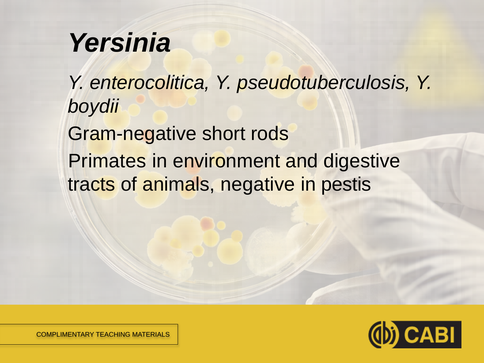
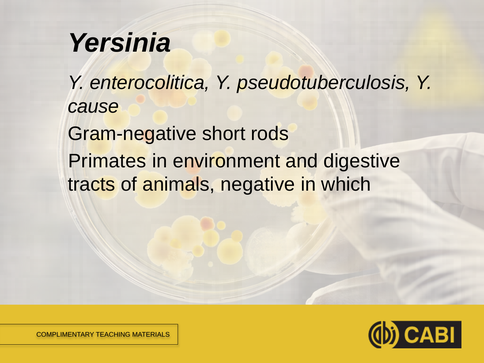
boydii: boydii -> cause (93, 106)
pestis: pestis -> which (346, 184)
